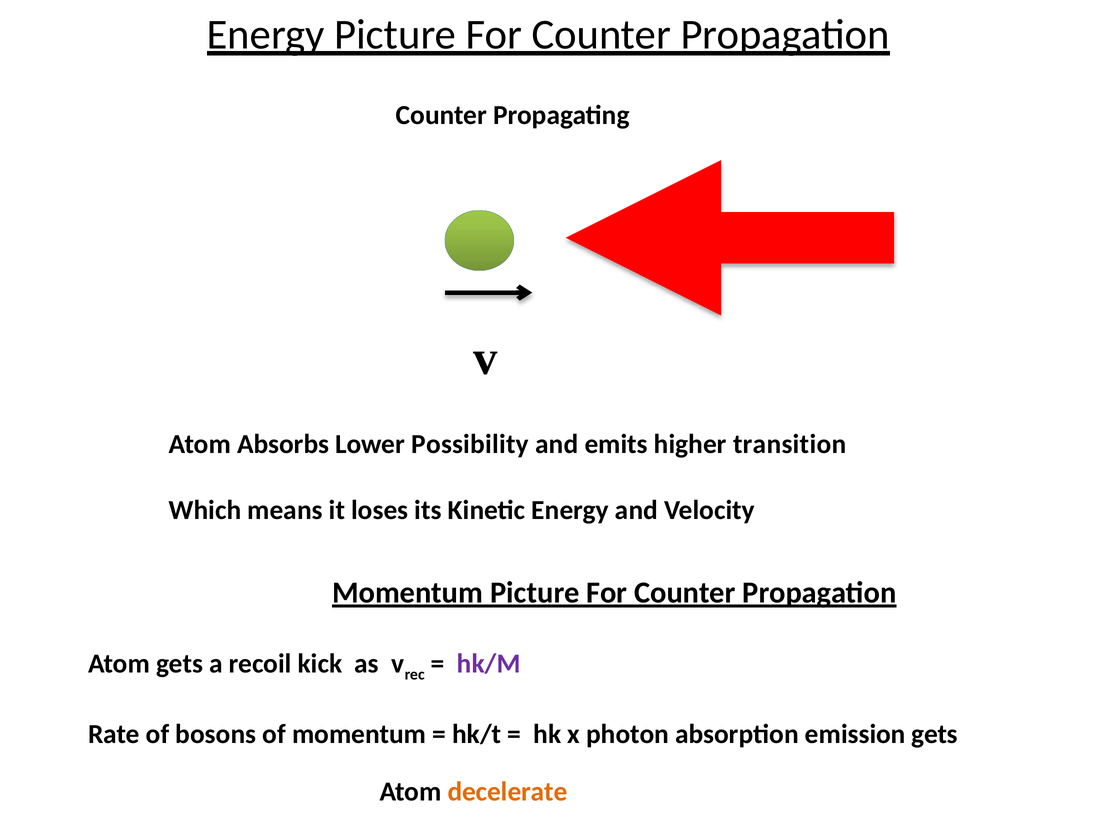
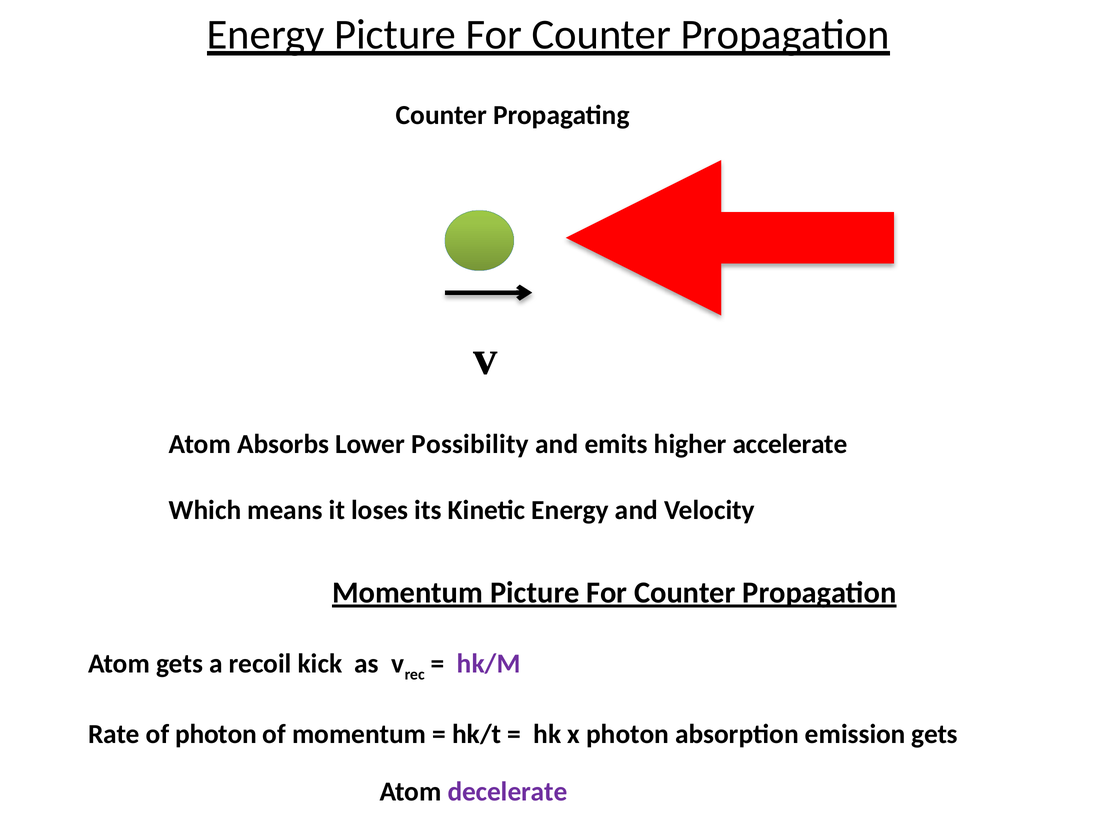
transition: transition -> accelerate (790, 444)
of bosons: bosons -> photon (216, 734)
decelerate colour: orange -> purple (508, 792)
